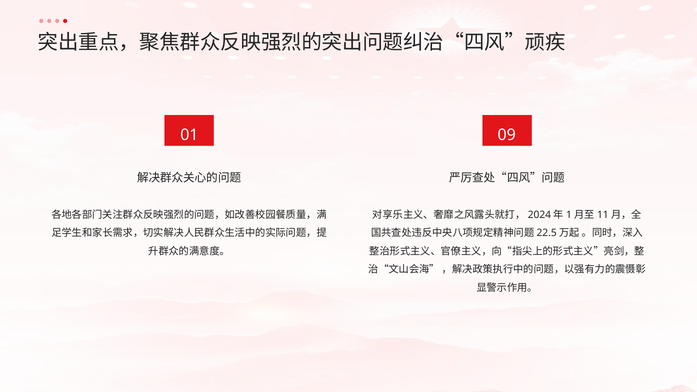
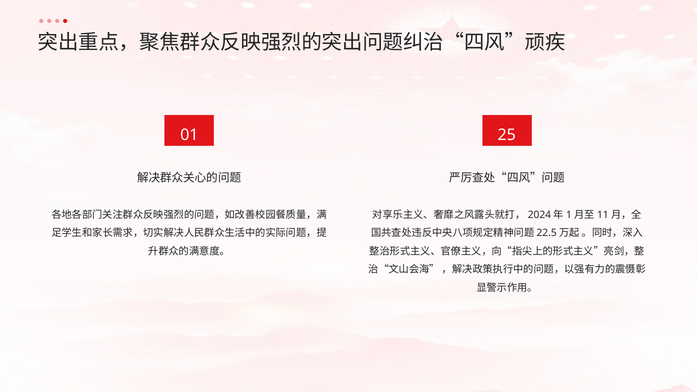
09: 09 -> 25 (507, 135)
